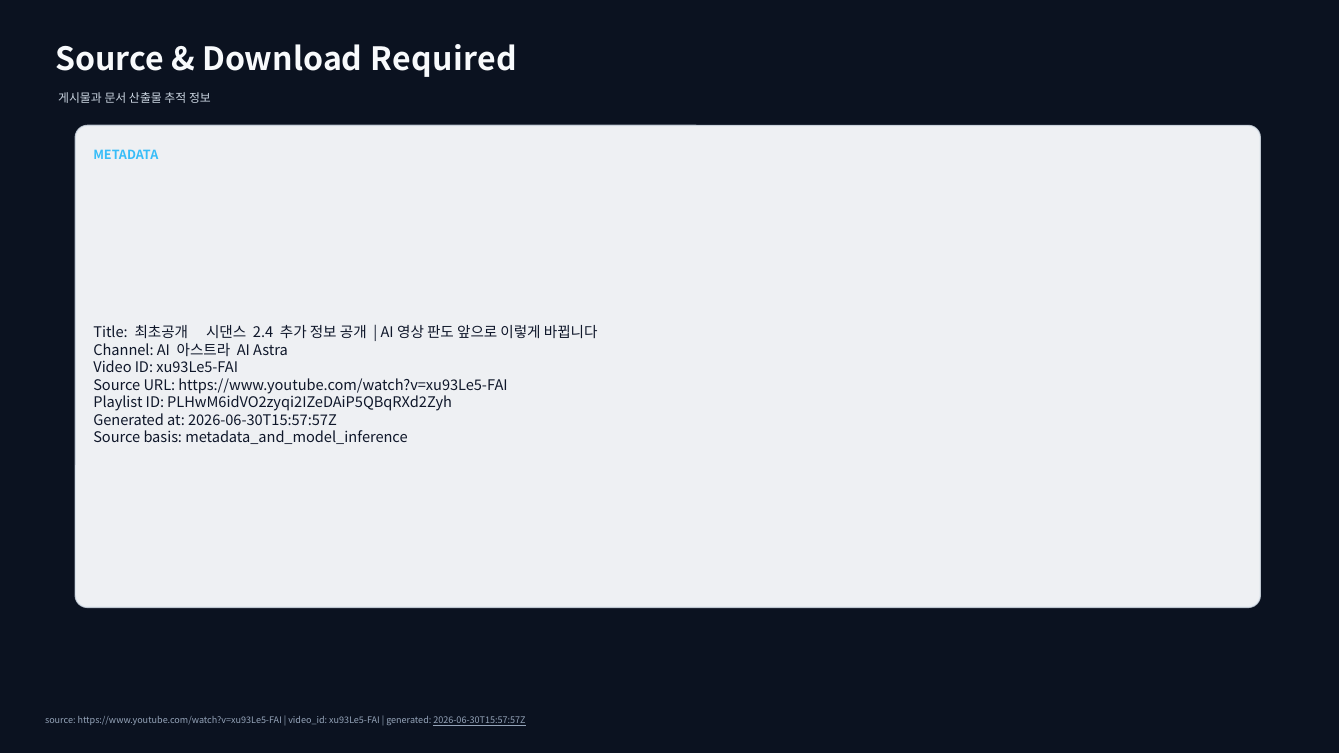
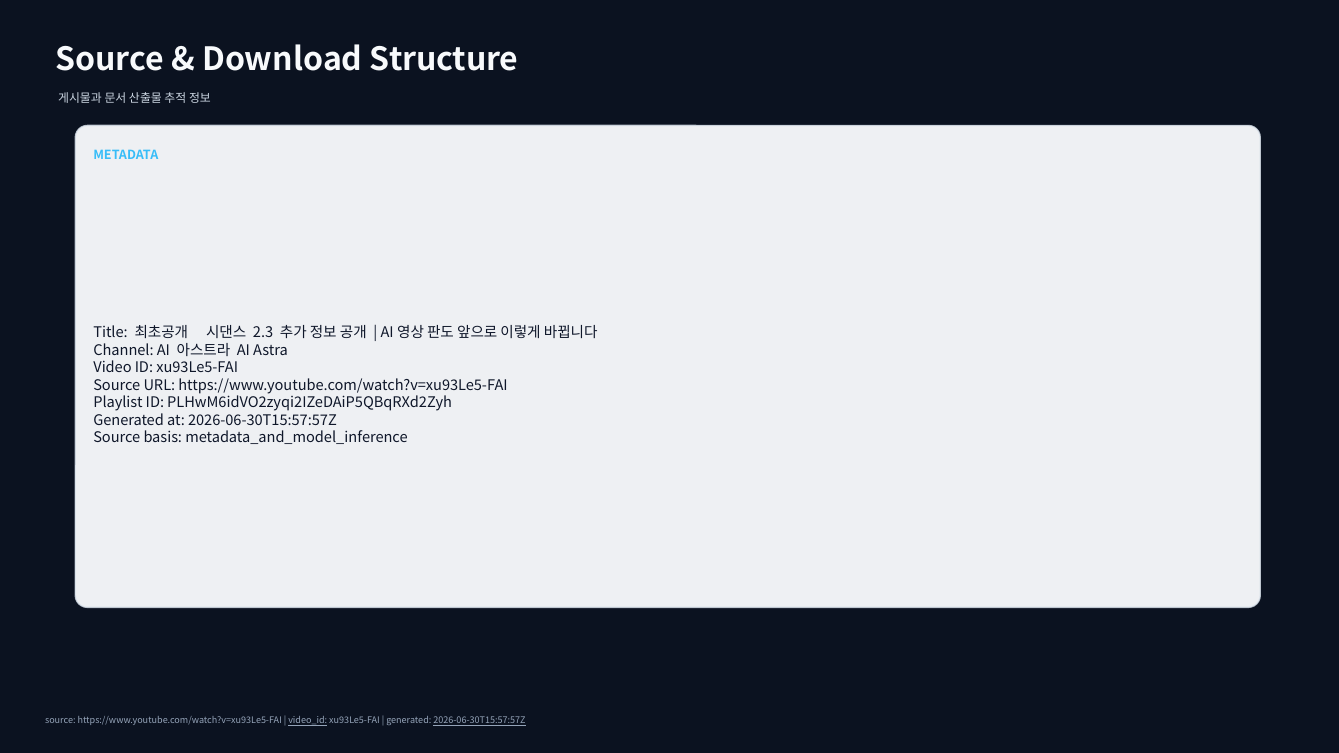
Required: Required -> Structure (444, 60)
2.4: 2.4 -> 2.3 (263, 333)
video_id underline: none -> present (308, 721)
